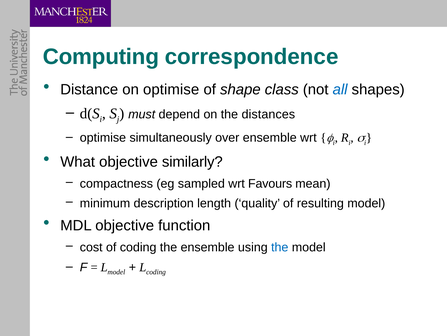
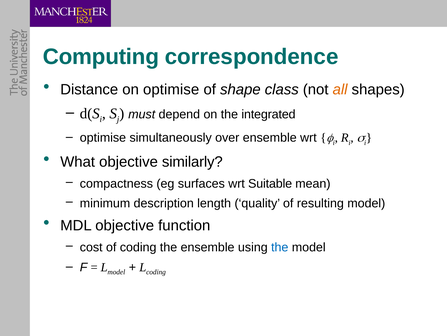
all colour: blue -> orange (340, 90)
distances: distances -> integrated (268, 114)
sampled: sampled -> surfaces (201, 183)
Favours: Favours -> Suitable (270, 183)
